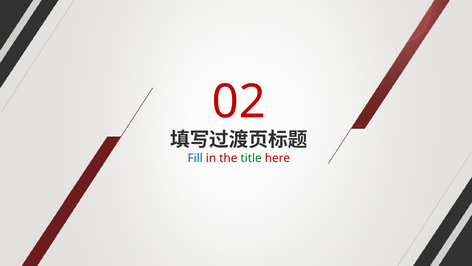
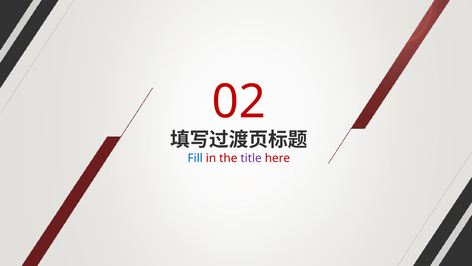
title colour: green -> purple (251, 158)
